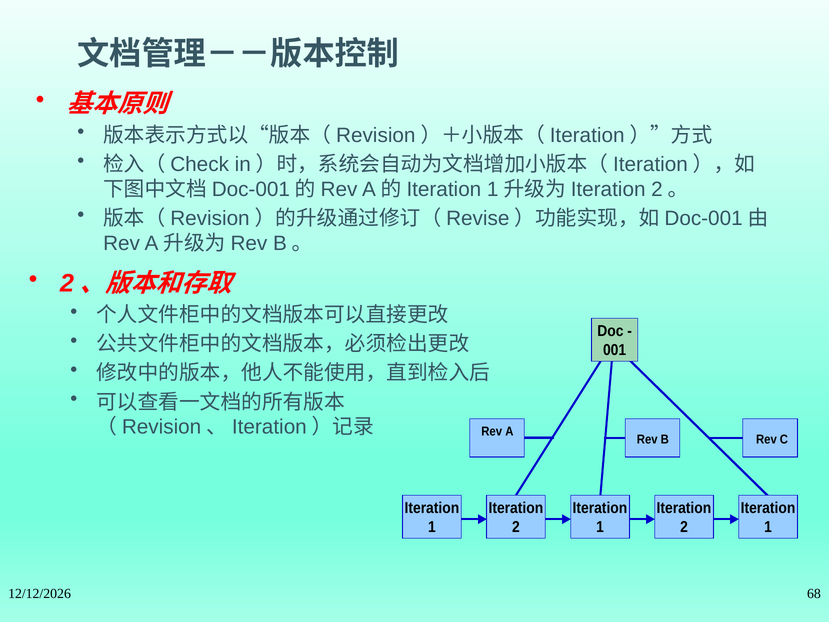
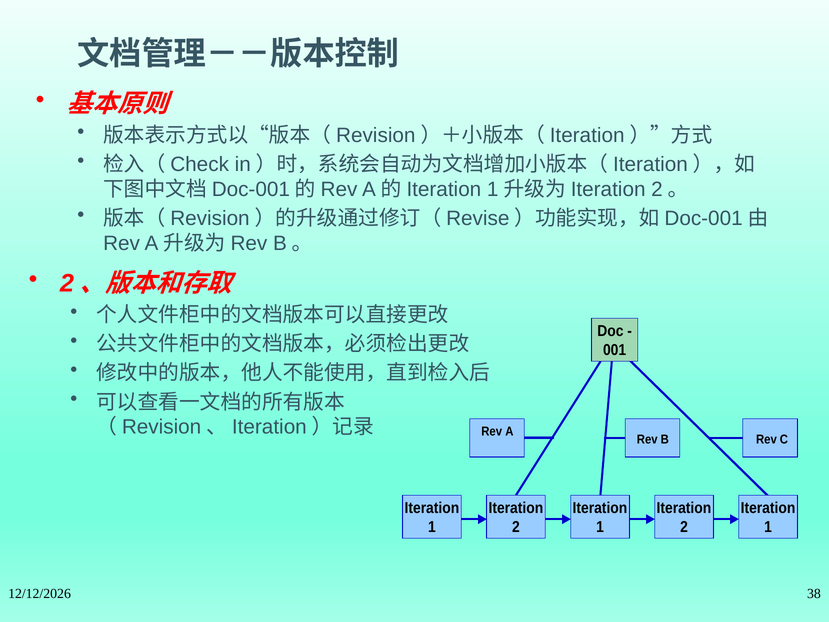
68: 68 -> 38 (814, 594)
